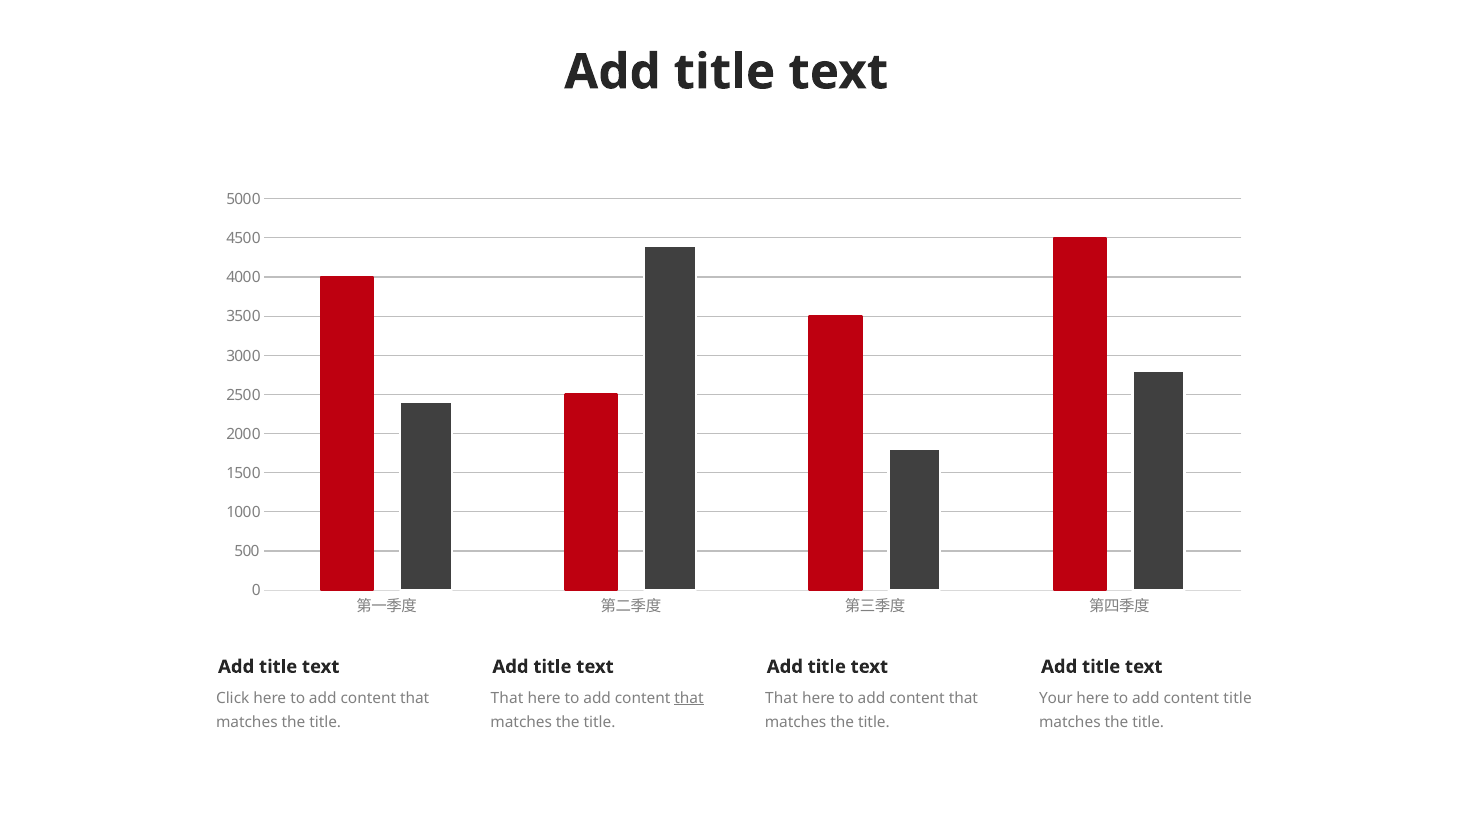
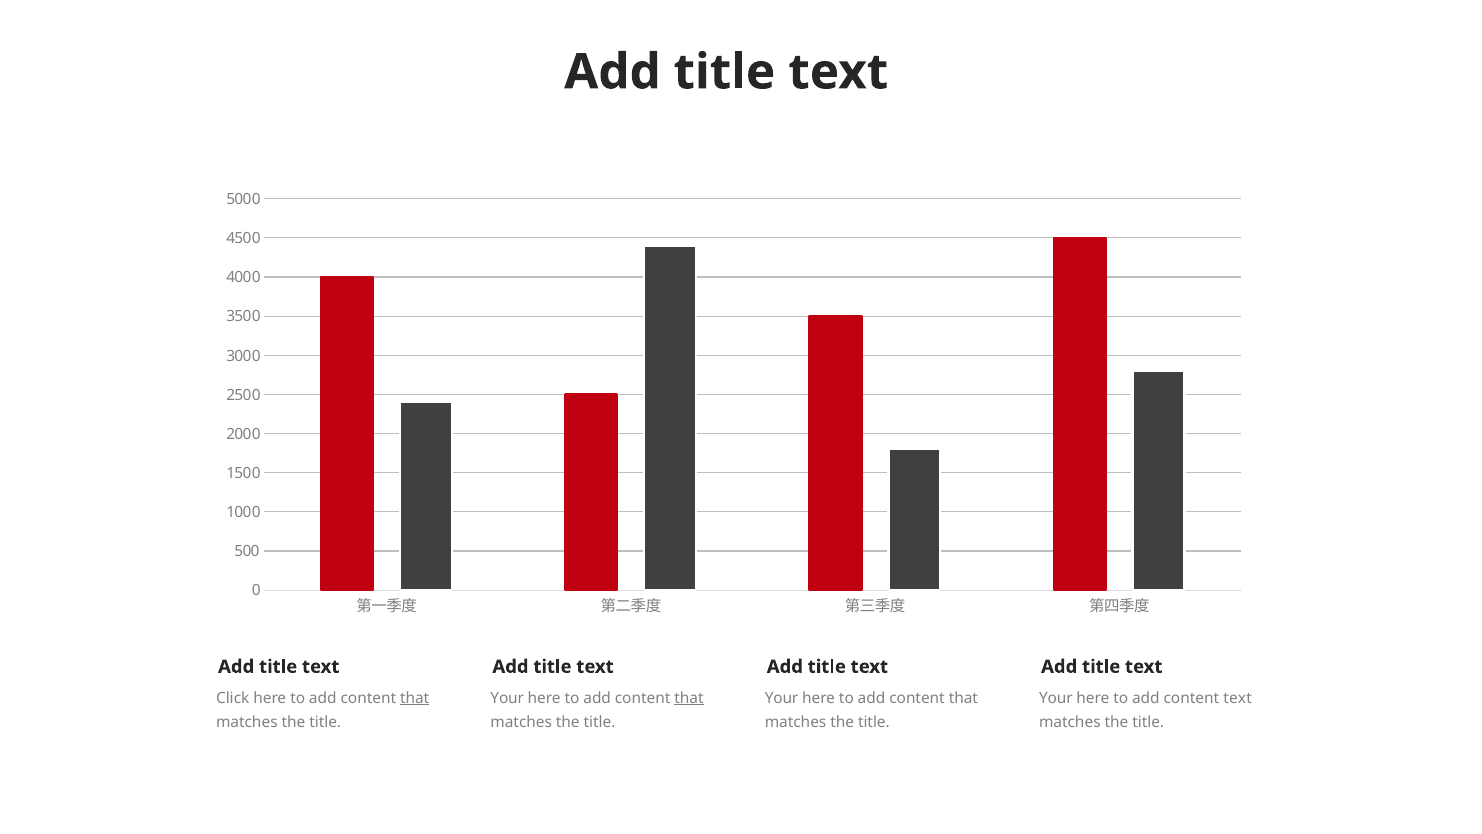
that underline: none -> present (415, 698)
That: That -> Your (507, 698)
That: That -> Your (782, 698)
content title: title -> text (1238, 698)
